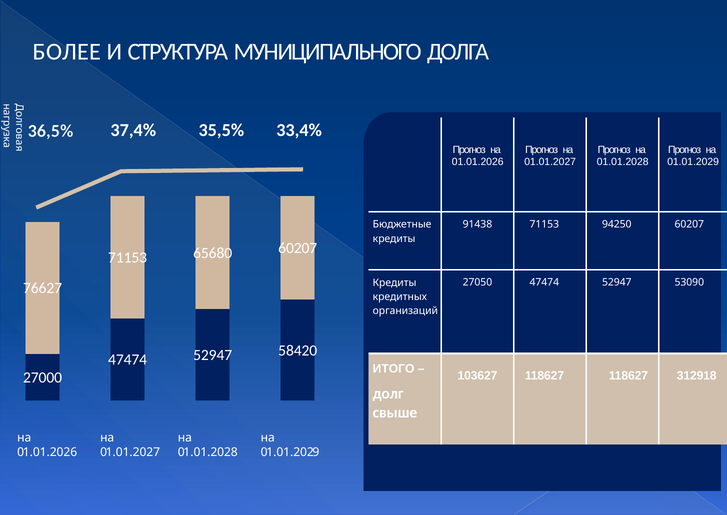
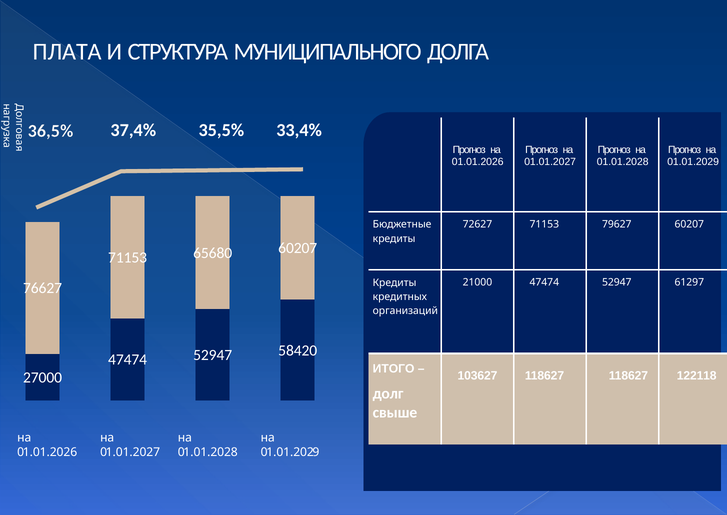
БОЛЕЕ: БОЛЕЕ -> ПЛАТА (67, 52)
91438: 91438 -> 72627 (477, 224)
94250: 94250 -> 79627 (617, 224)
27050: 27050 -> 21000 (477, 282)
53090: 53090 -> 61297 (689, 282)
312918: 312918 -> 122118 (697, 375)
